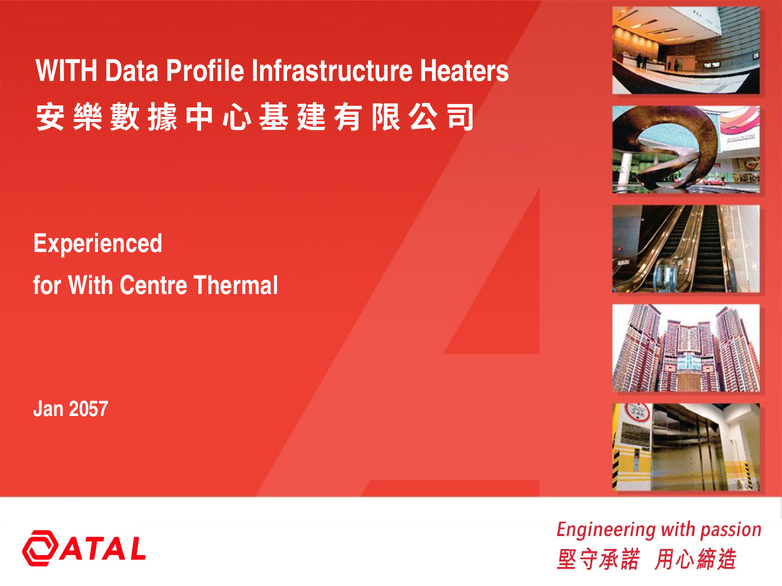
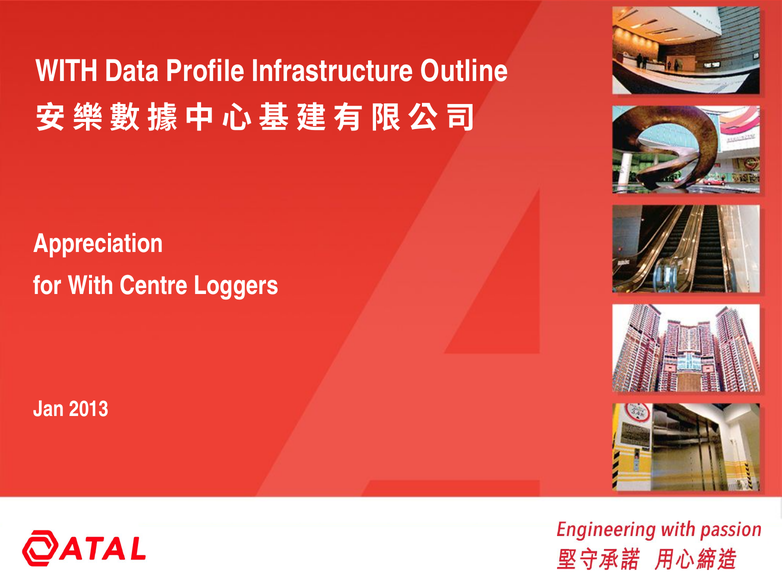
Heaters: Heaters -> Outline (464, 71)
Experienced: Experienced -> Appreciation (98, 244)
Thermal: Thermal -> Loggers (236, 286)
2057: 2057 -> 2013 (89, 410)
